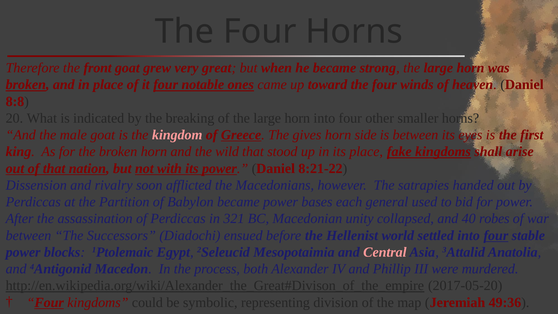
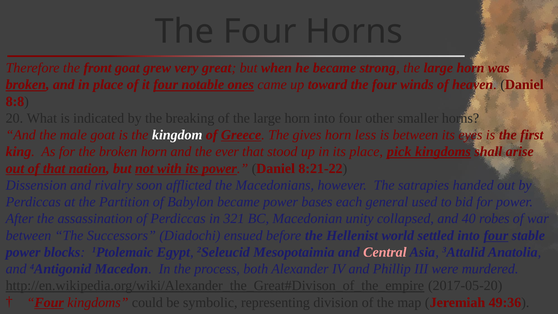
kingdom colour: pink -> white (177, 135)
side: side -> less (365, 135)
wild: wild -> ever (227, 152)
fake: fake -> pick (399, 152)
